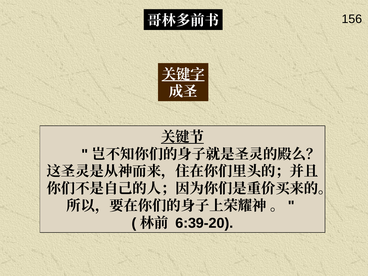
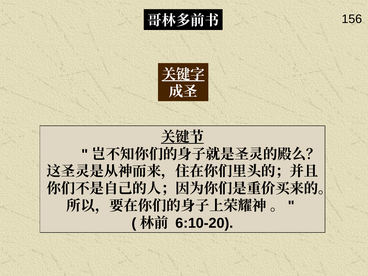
6:39-20: 6:39-20 -> 6:10-20 (204, 223)
